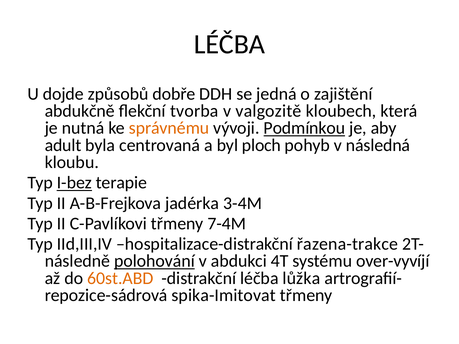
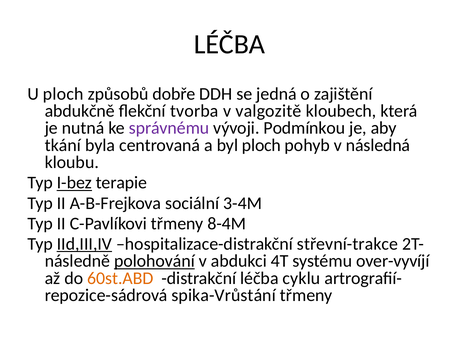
U dojde: dojde -> ploch (63, 94)
správnému colour: orange -> purple (169, 128)
Podmínkou underline: present -> none (304, 128)
adult: adult -> tkání (63, 145)
jadérka: jadérka -> sociální (192, 203)
7-4M: 7-4M -> 8-4M (227, 224)
IId,III,IV underline: none -> present (84, 244)
řazena-trakce: řazena-trakce -> střevní-trakce (348, 244)
lůžka: lůžka -> cyklu (301, 278)
spika-Imitovat: spika-Imitovat -> spika-Vrůstání (224, 296)
